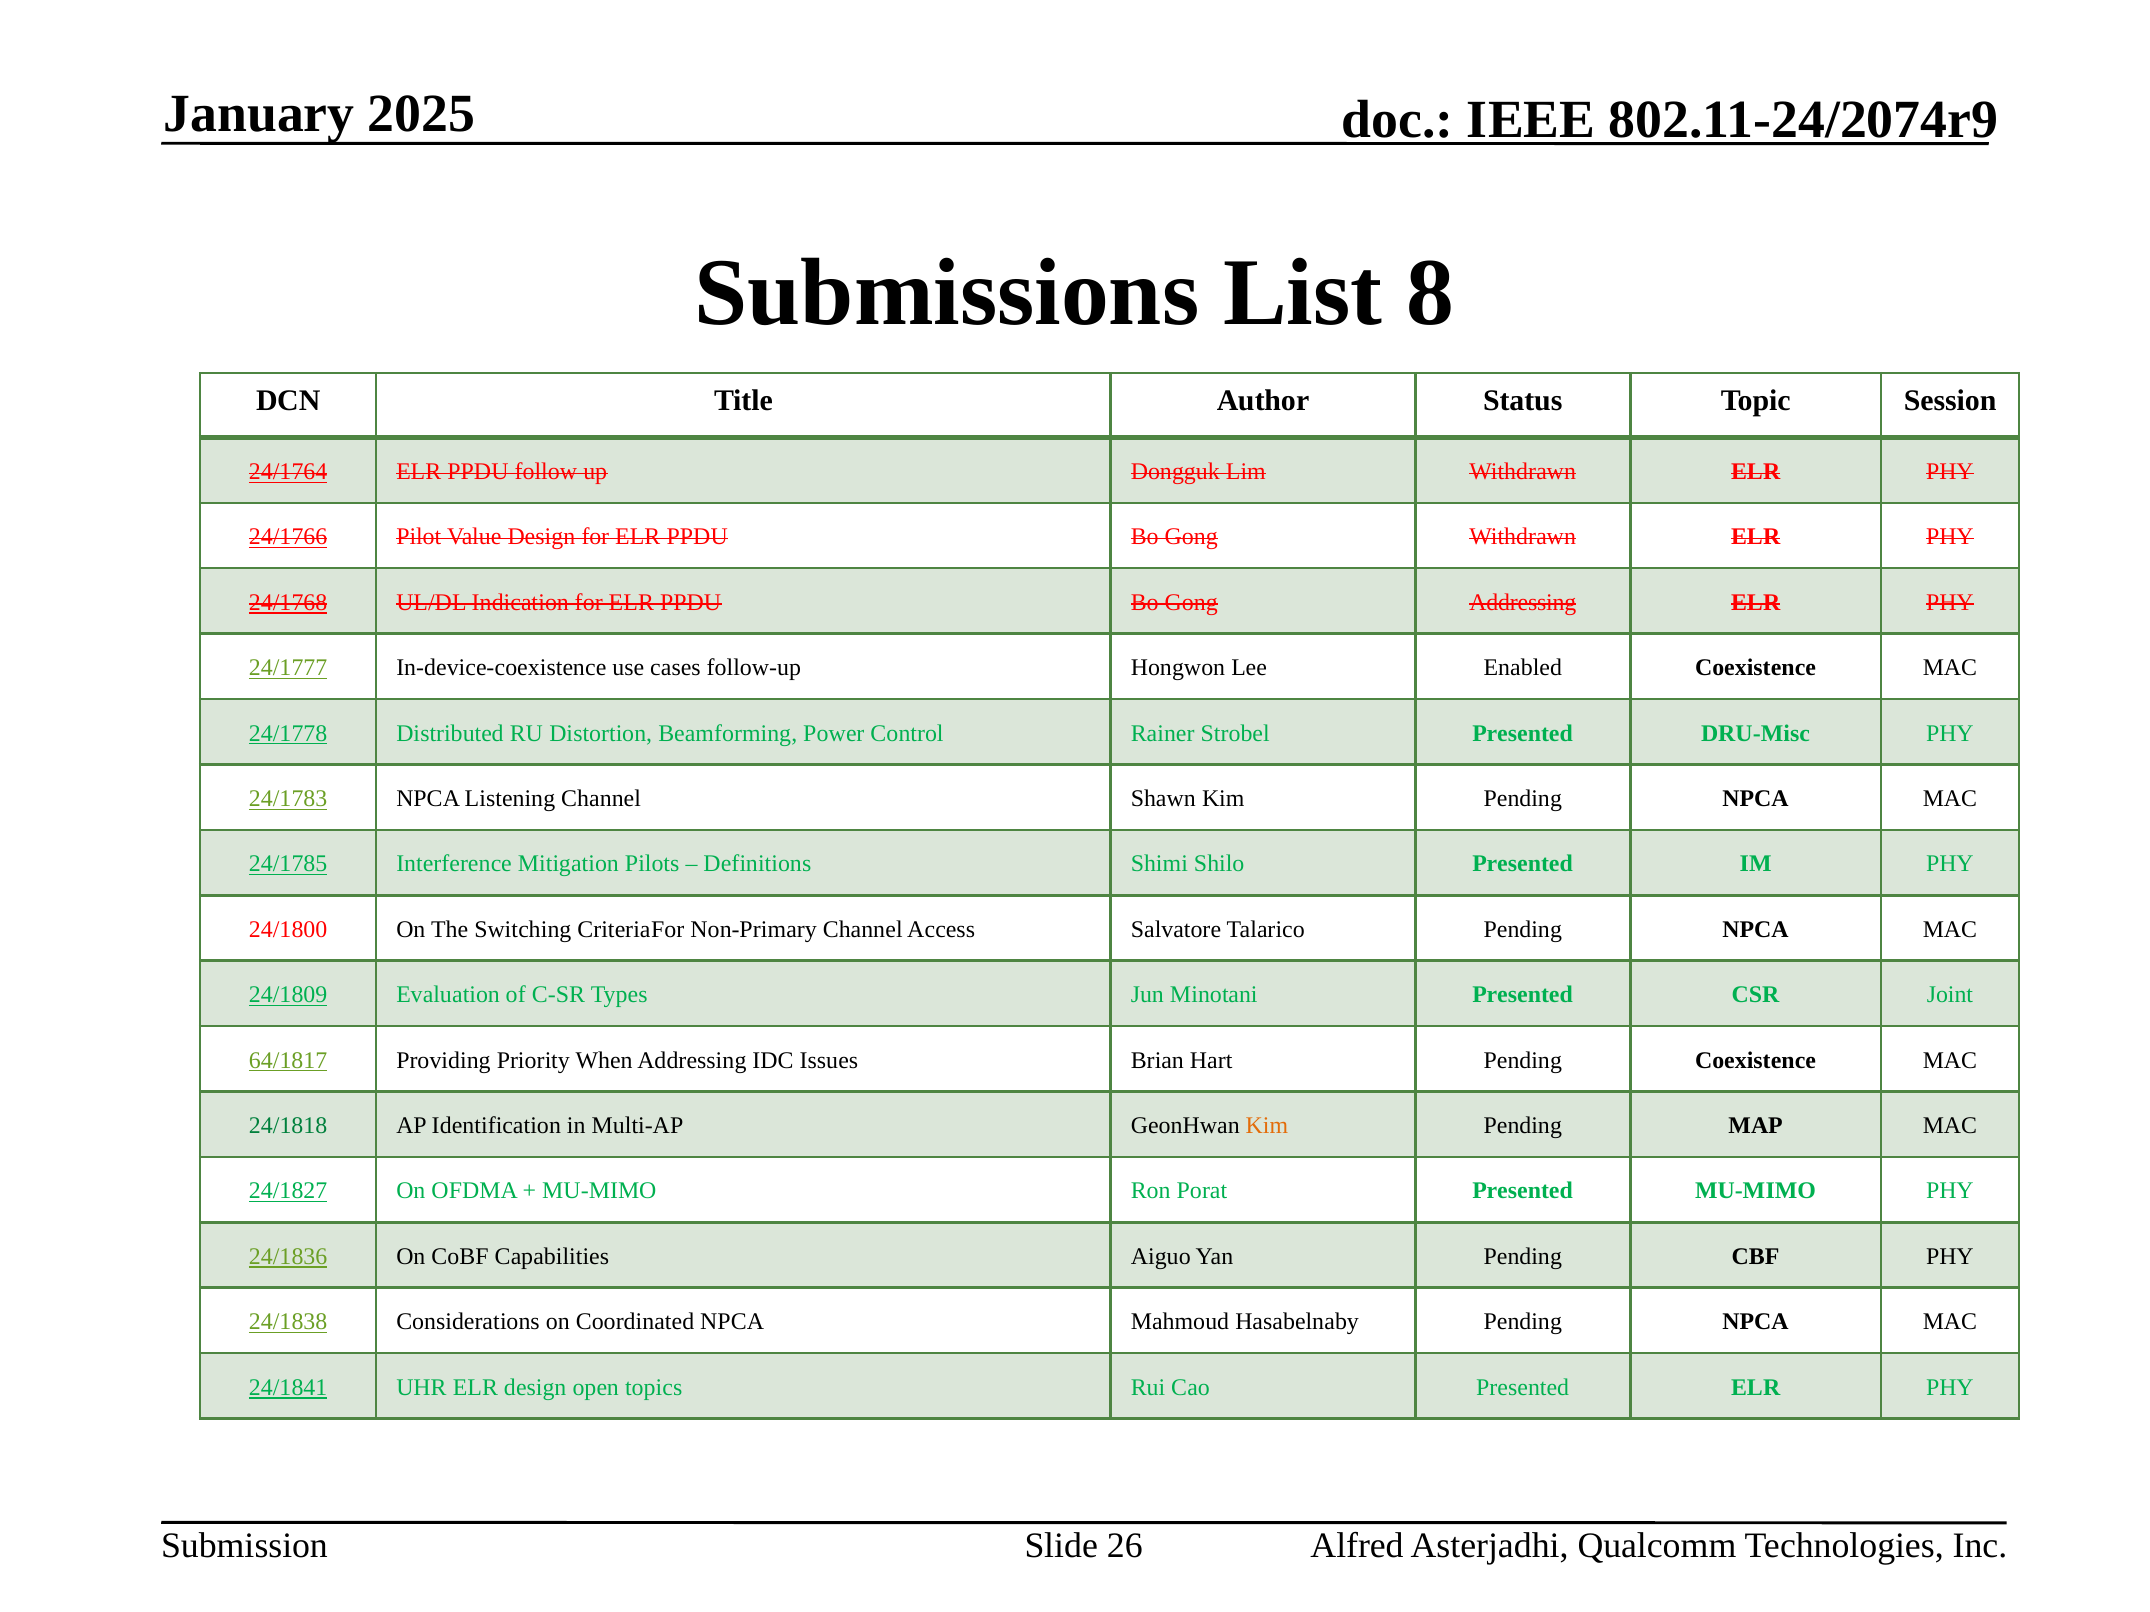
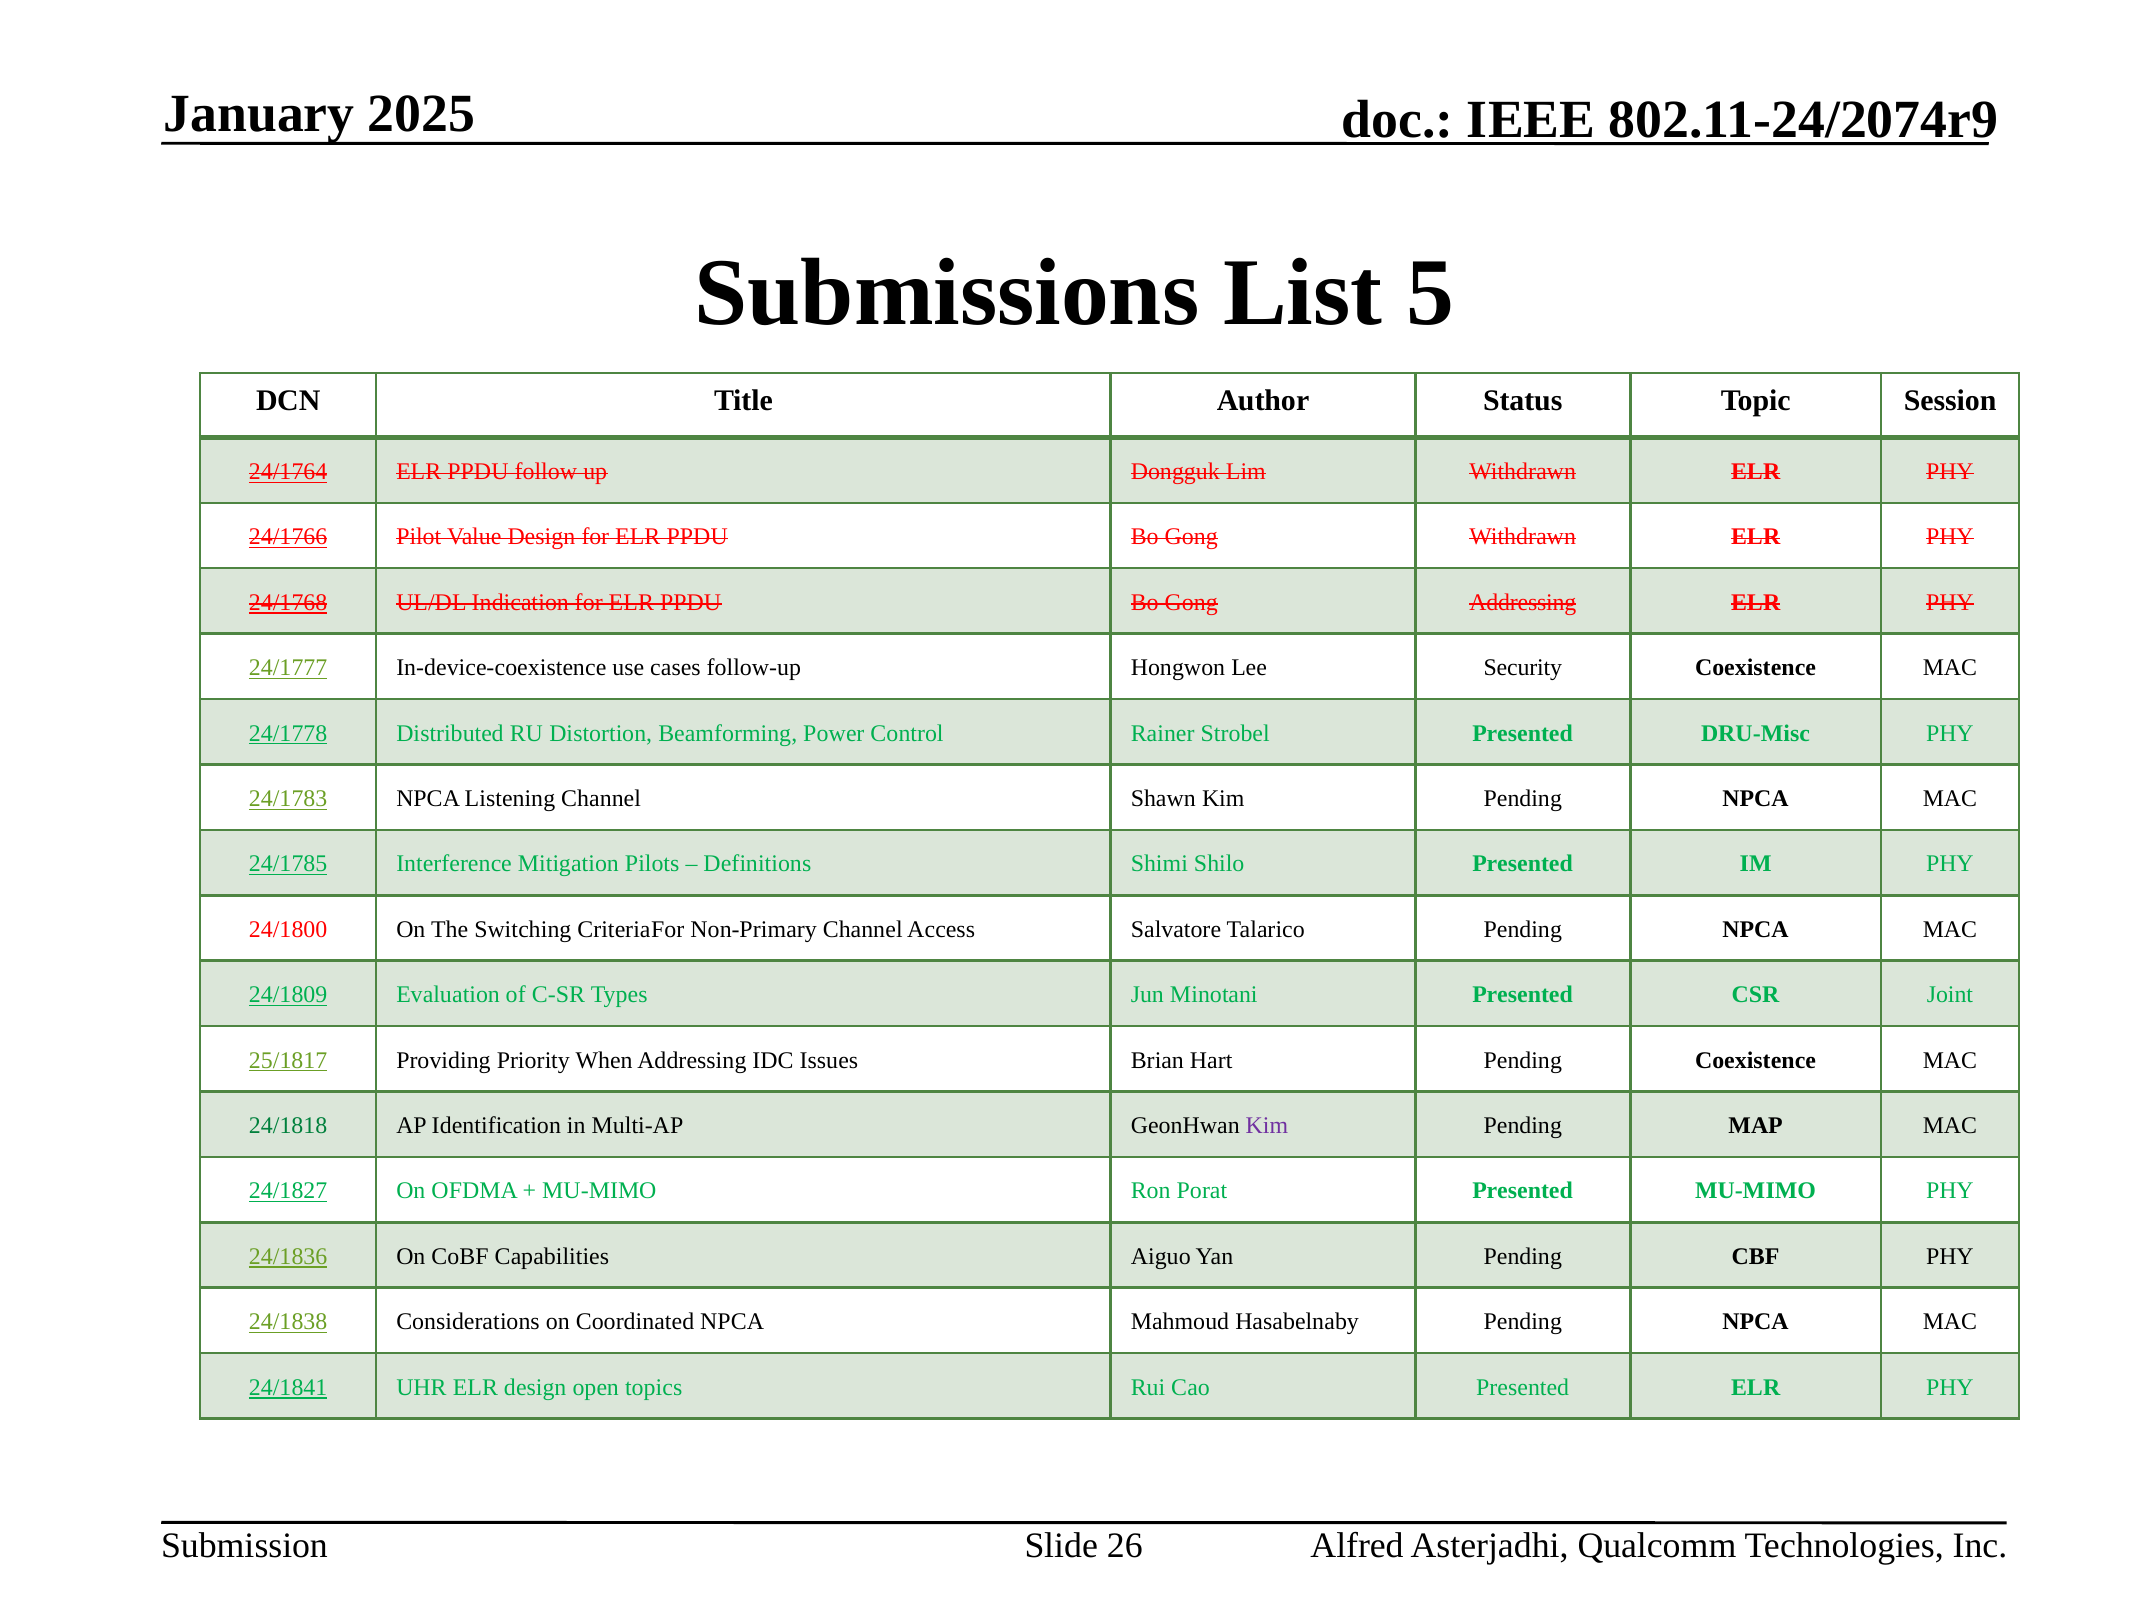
8: 8 -> 5 (1430, 293)
Enabled: Enabled -> Security (1523, 668)
64/1817: 64/1817 -> 25/1817 (288, 1061)
Kim colour: orange -> purple (1267, 1126)
